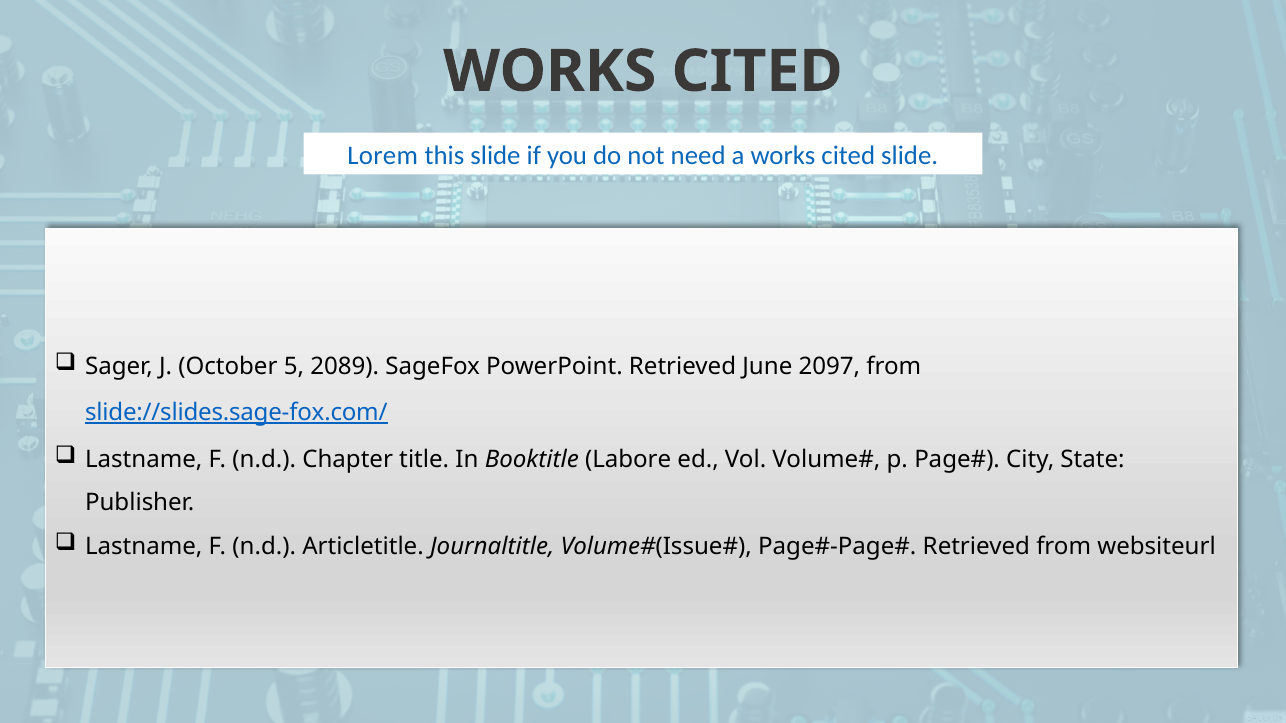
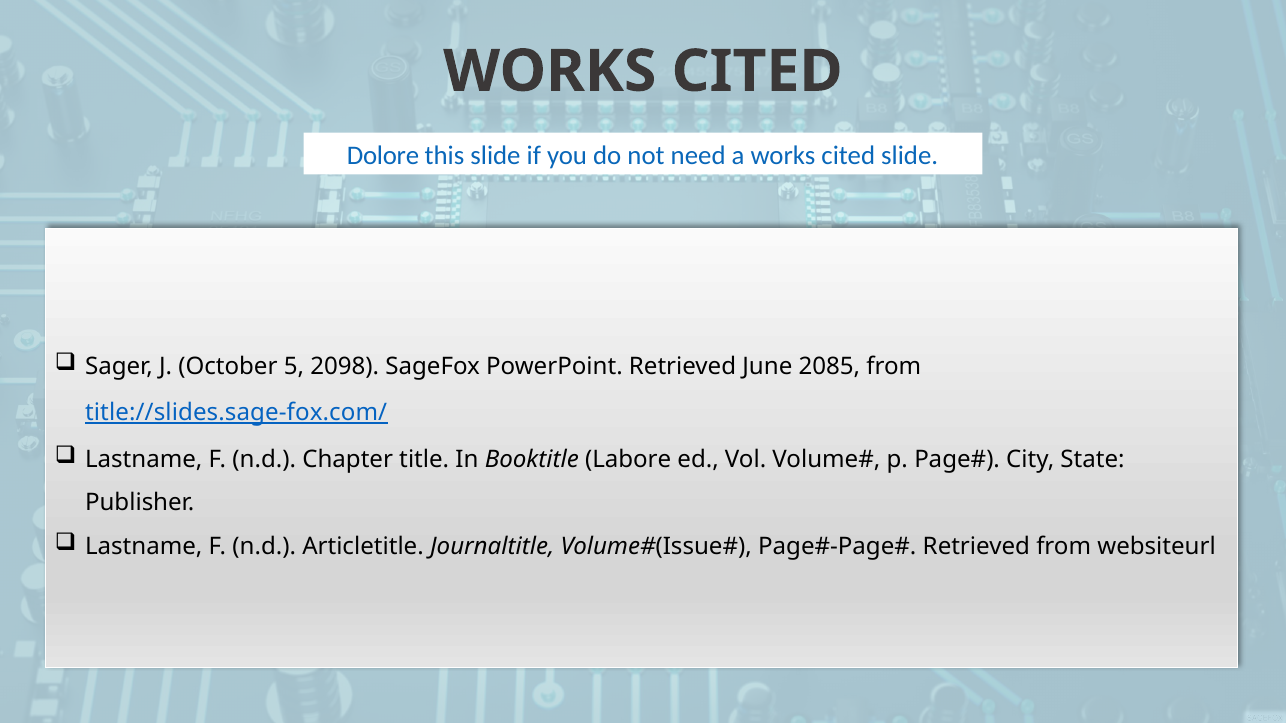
Lorem: Lorem -> Dolore (383, 155)
2089: 2089 -> 2098 (345, 367)
2097: 2097 -> 2085 (829, 367)
slide://slides.sage-fox.com/: slide://slides.sage-fox.com/ -> title://slides.sage-fox.com/ (236, 412)
